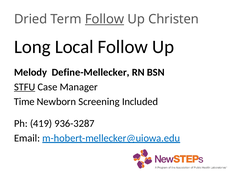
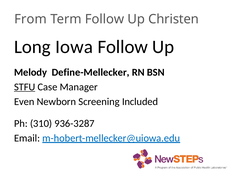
Dried: Dried -> From (30, 19)
Follow underline: present -> none (105, 19)
Local: Local -> Iowa (74, 47)
Time: Time -> Even (24, 101)
419: 419 -> 310 (41, 123)
